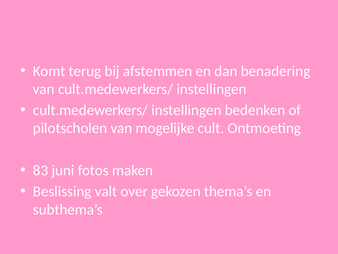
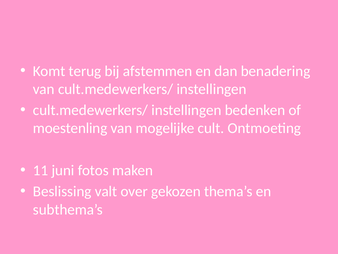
pilotscholen: pilotscholen -> moestenling (70, 128)
83: 83 -> 11 (41, 170)
